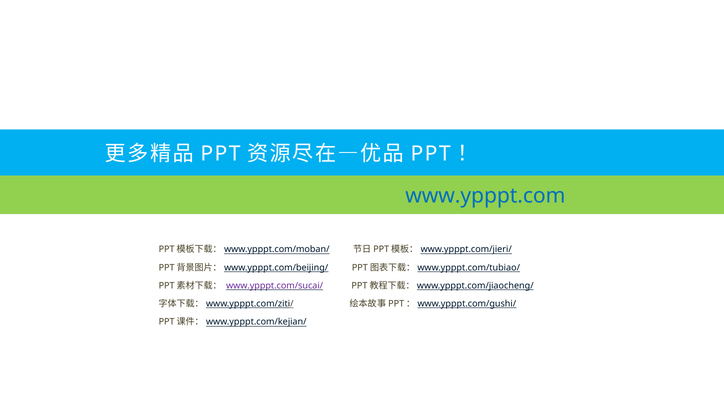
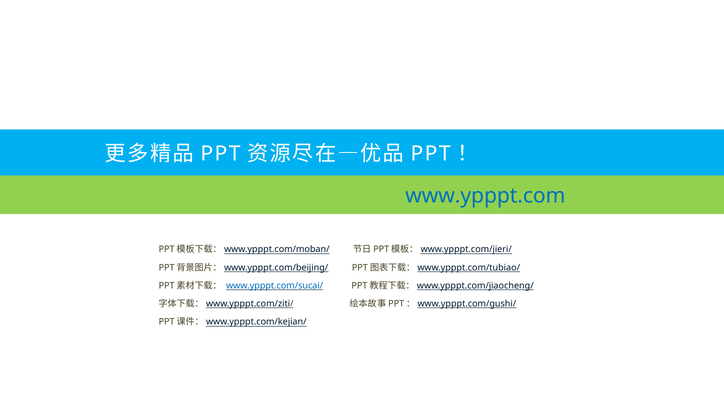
www.ypppt.com/sucai/ colour: purple -> blue (275, 286)
